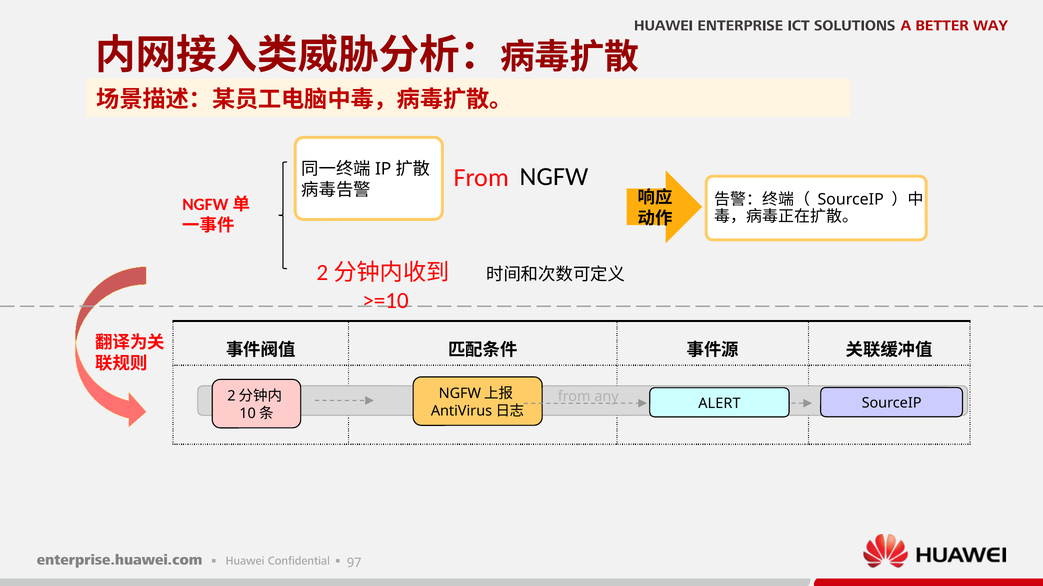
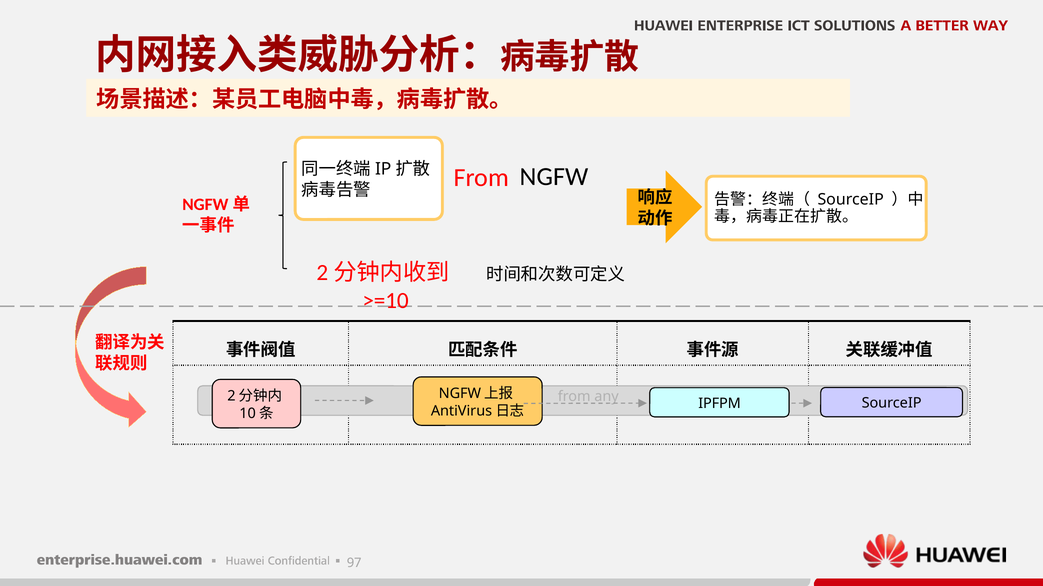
ALERT: ALERT -> IPFPM (720, 404)
